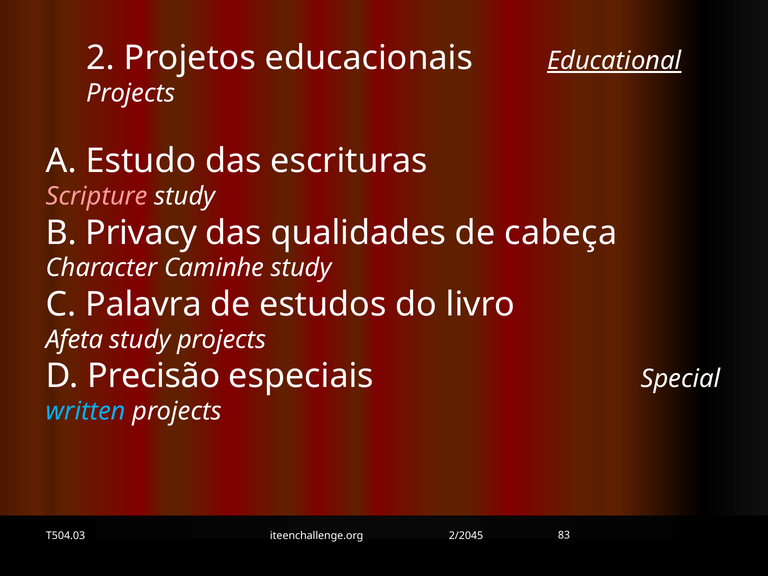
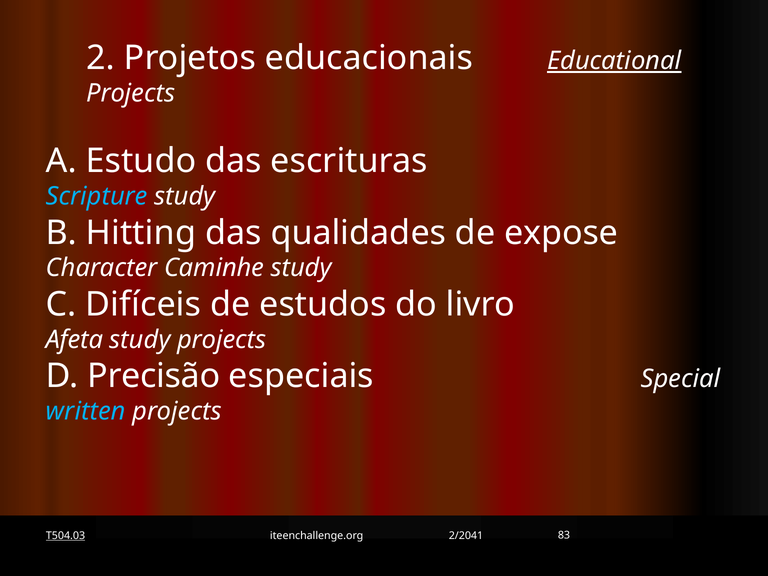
Scripture colour: pink -> light blue (97, 196)
Privacy: Privacy -> Hitting (141, 233)
cabeça: cabeça -> expose (561, 233)
Palavra: Palavra -> Difíceis (143, 304)
T504.03 underline: none -> present (66, 536)
2/2045: 2/2045 -> 2/2041 (466, 536)
